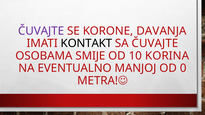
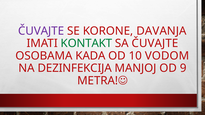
KONTAKT colour: black -> green (86, 43)
SMIJE: SMIJE -> KADA (90, 56)
KORINA: KORINA -> VODOM (167, 56)
EVENTUALNO: EVENTUALNO -> DEZINFEKCIJA (75, 68)
0: 0 -> 9 (183, 68)
